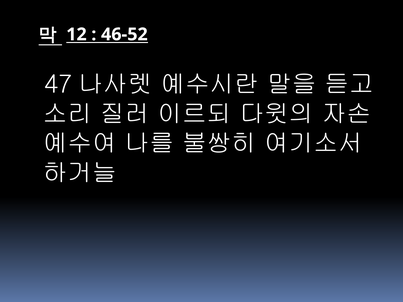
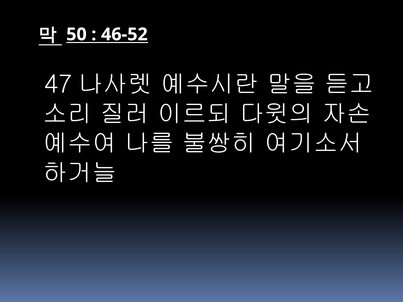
12: 12 -> 50 (76, 34)
